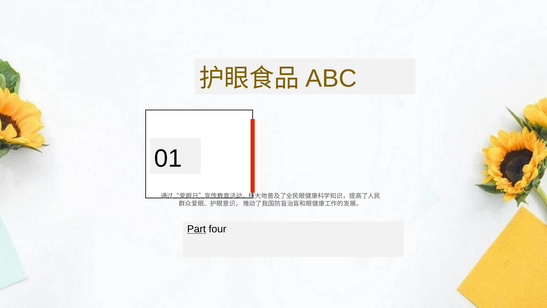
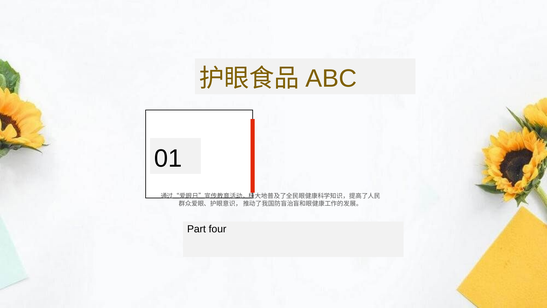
Part underline: present -> none (197, 229)
